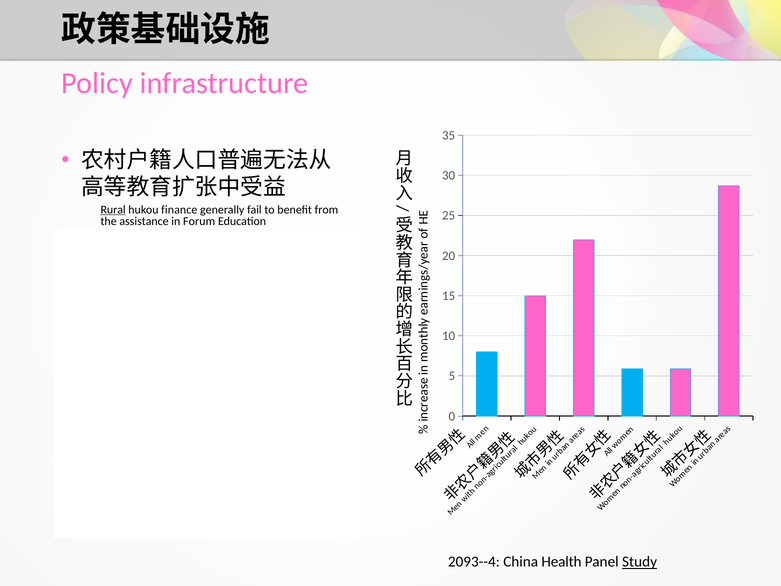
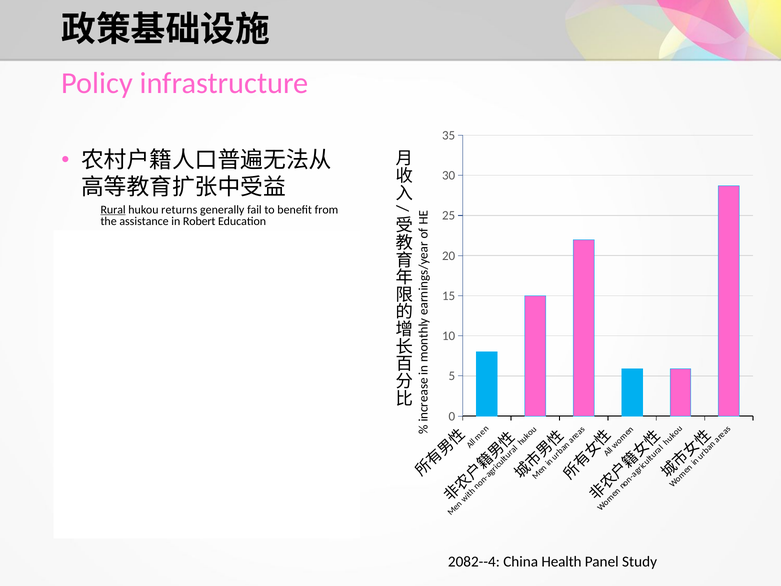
hukou finance: finance -> returns (179, 210)
Forum: Forum -> Robert (199, 221)
2093--4: 2093--4 -> 2082--4 (474, 562)
Study underline: present -> none (640, 562)
